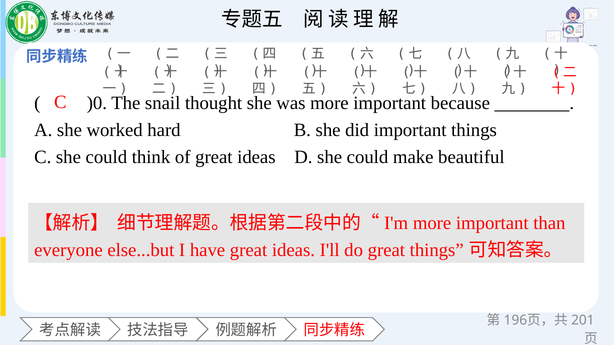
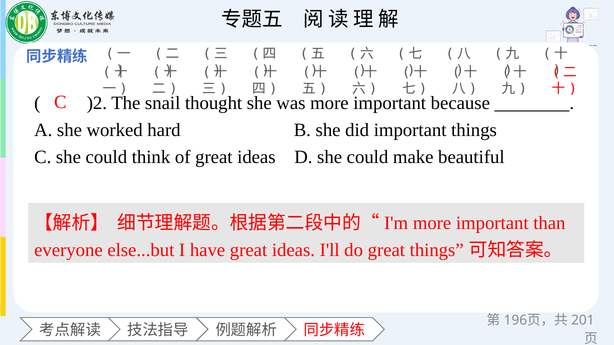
)0: )0 -> )2 (97, 103)
